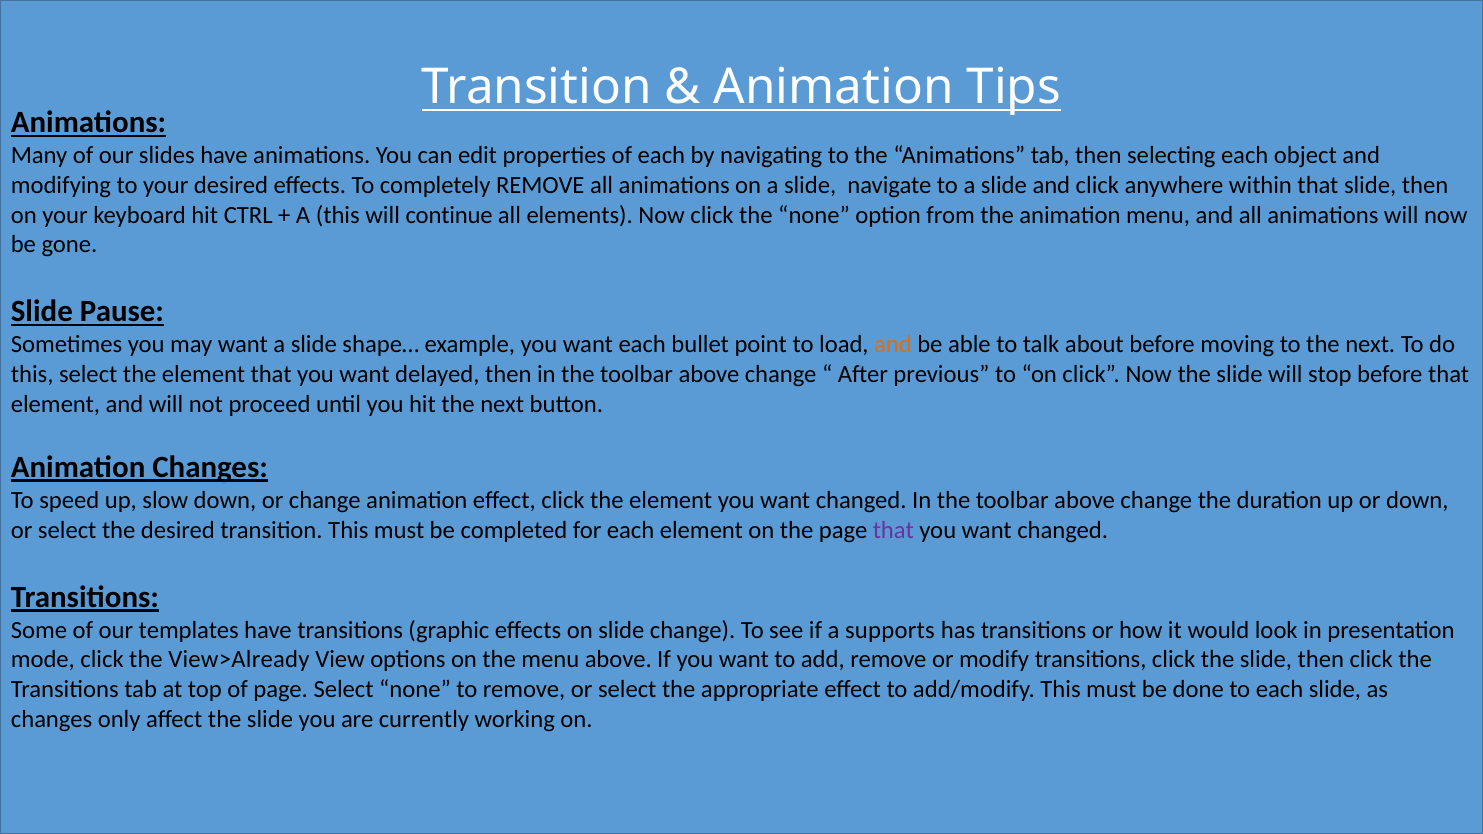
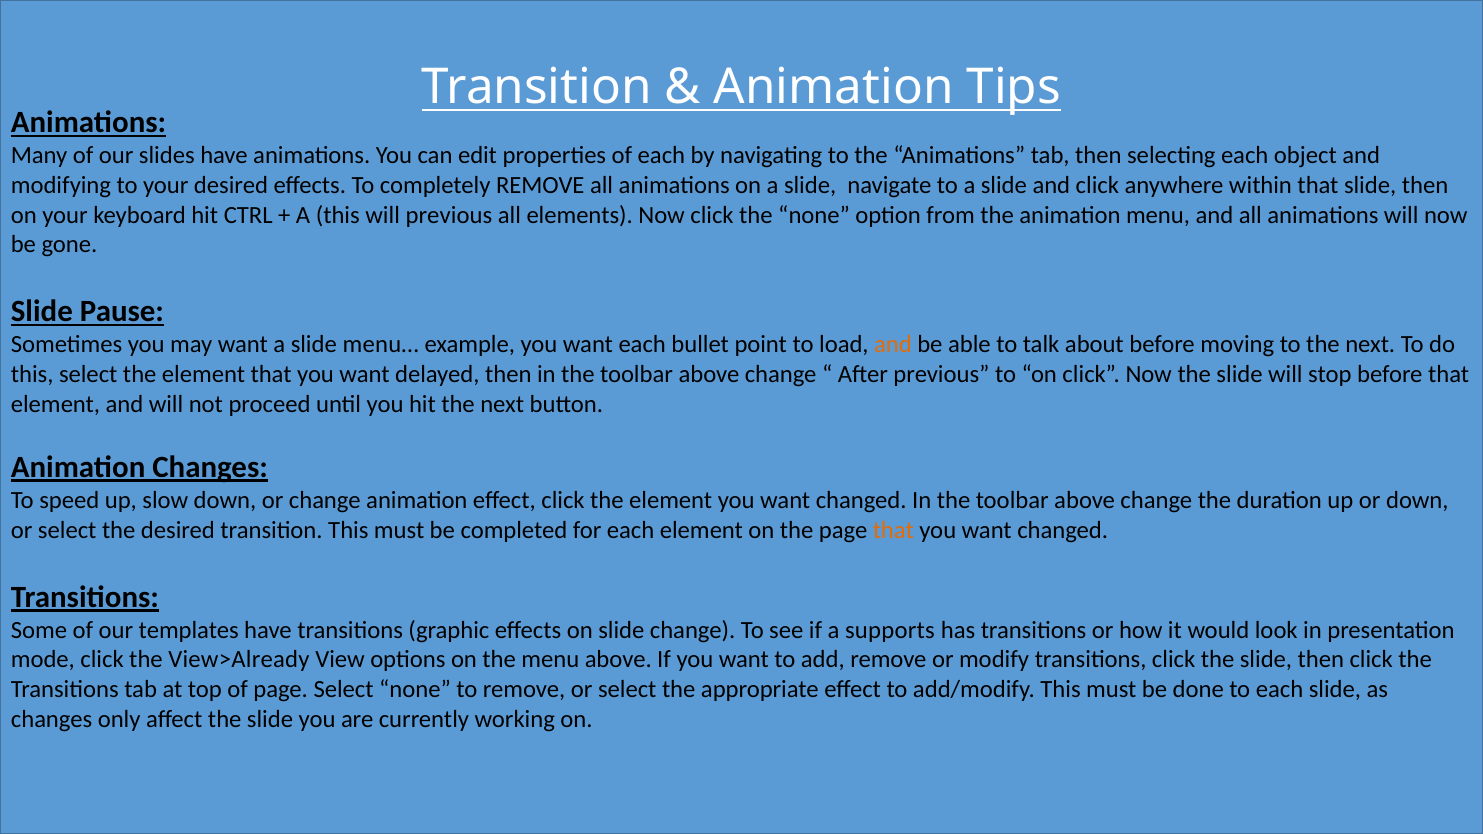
will continue: continue -> previous (449, 215)
shape…: shape… -> menu… (381, 345)
that colour: purple -> orange (893, 530)
